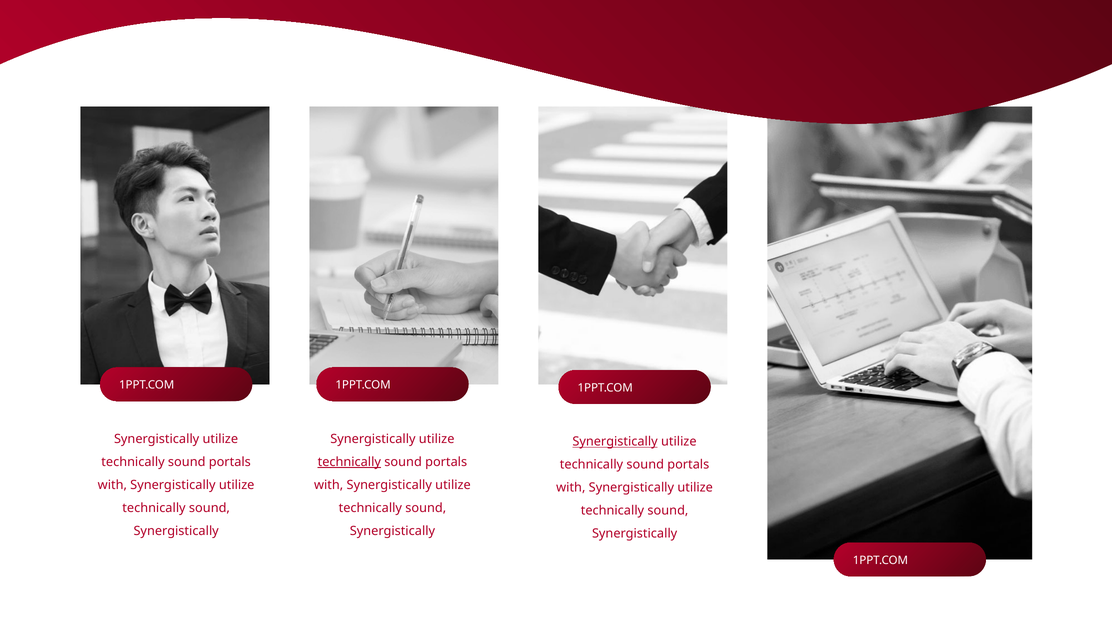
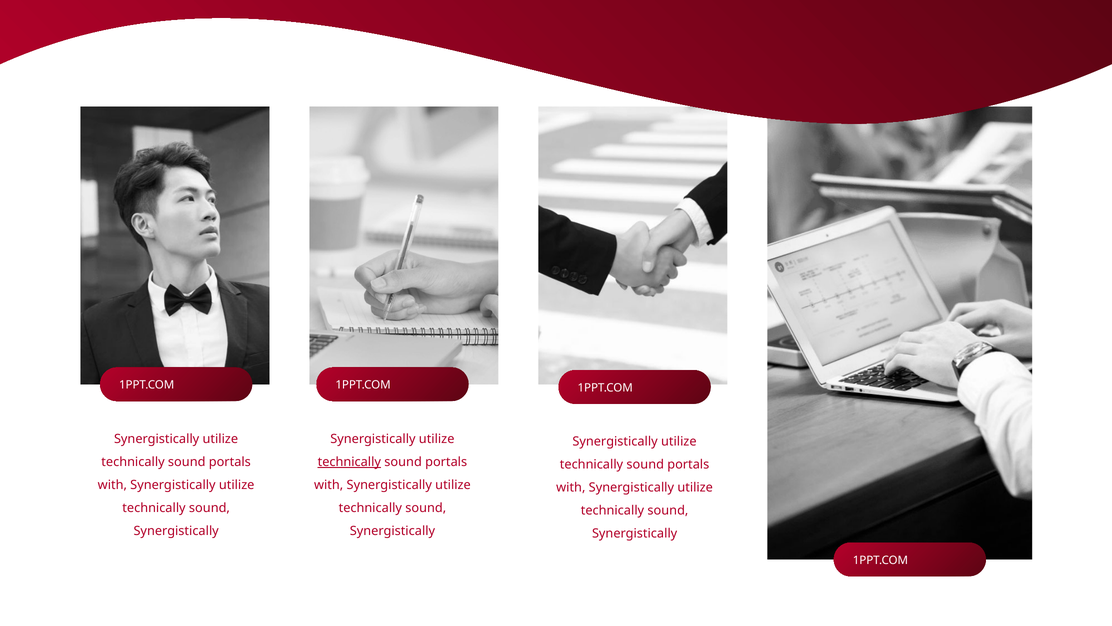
Synergistically underline: present -> none (615, 441)
